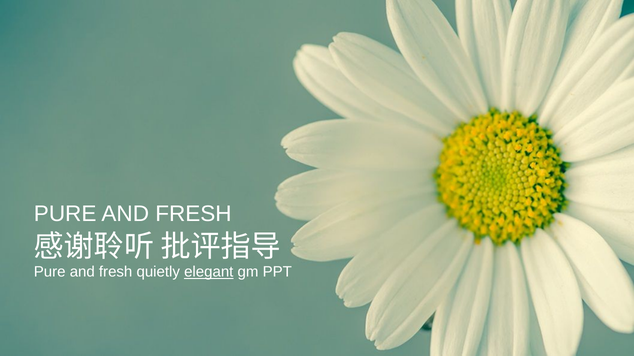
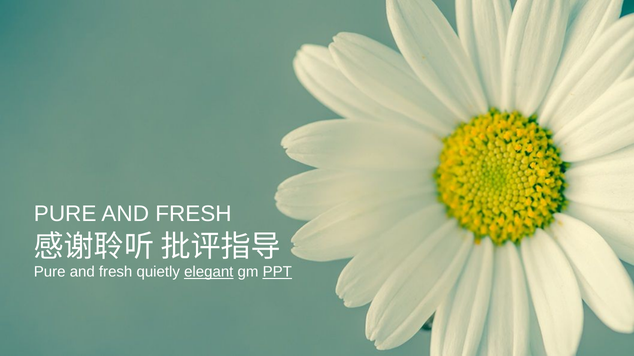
PPT underline: none -> present (277, 272)
